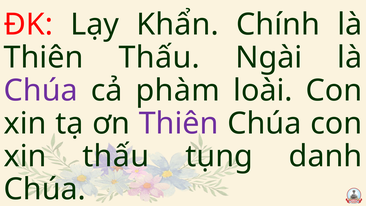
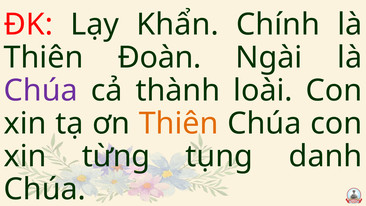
Thiên Thấu: Thấu -> Đoàn (160, 57)
phàm: phàm -> thành (178, 90)
Thiên colour: purple -> orange (179, 123)
xin thấu: thấu -> từng (116, 156)
